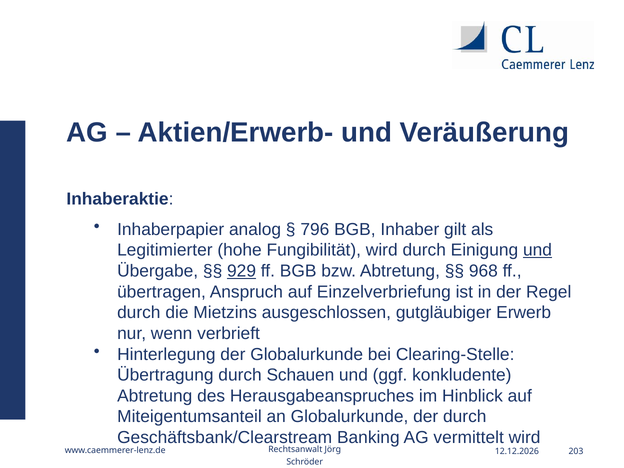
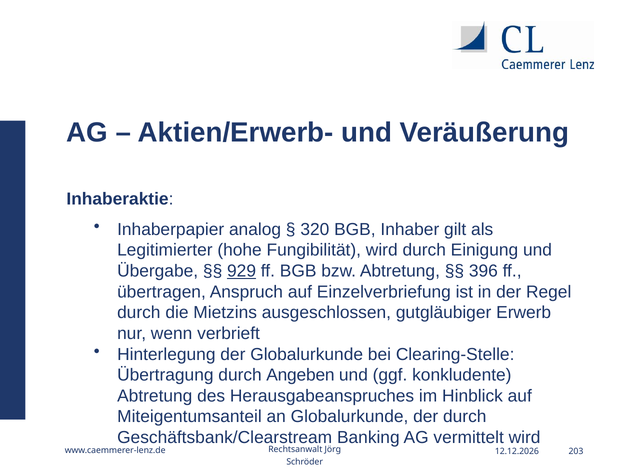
796: 796 -> 320 (315, 229)
und underline: present -> none (537, 250)
968: 968 -> 396 (483, 271)
Schauen: Schauen -> Angeben (300, 375)
